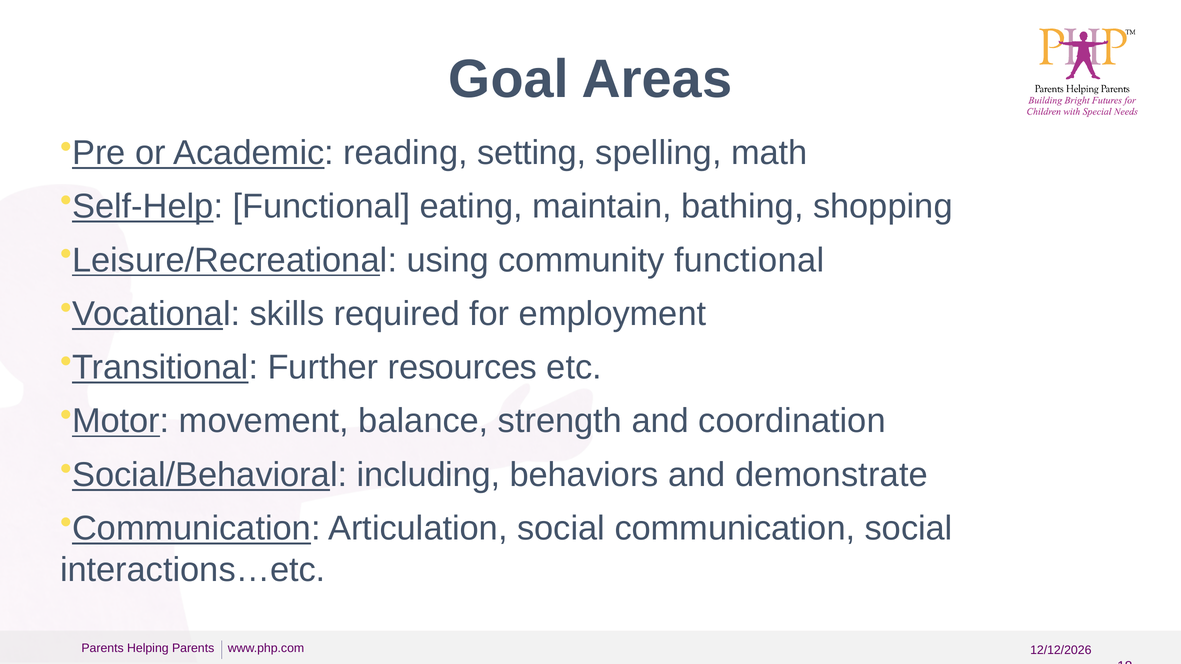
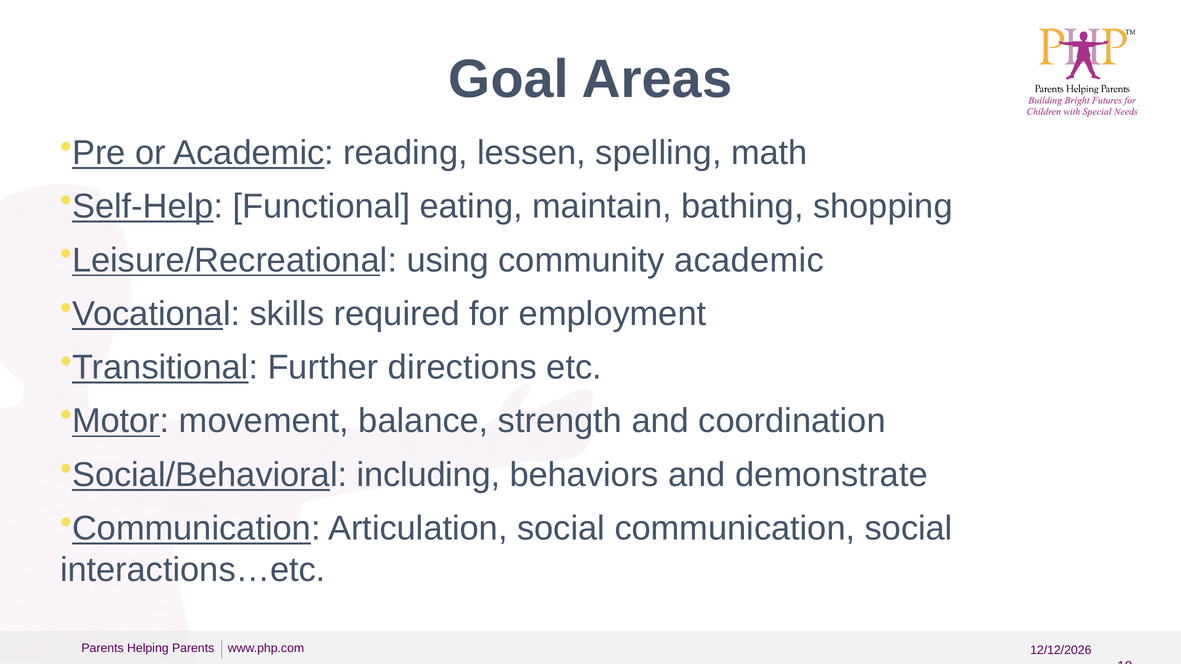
setting: setting -> lessen (532, 153)
community functional: functional -> academic (749, 260)
resources: resources -> directions (462, 368)
